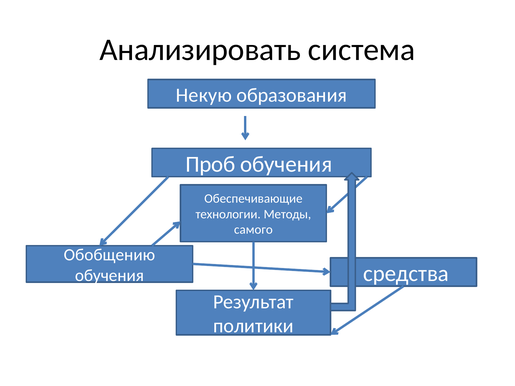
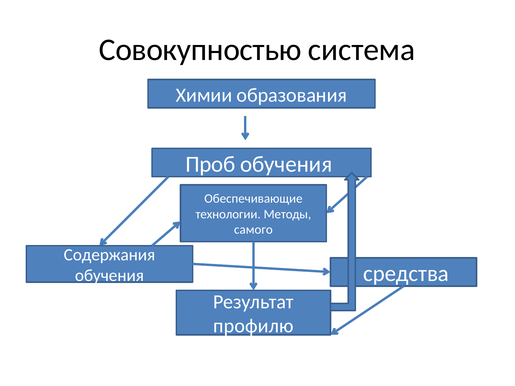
Анализировать: Анализировать -> Совокупностью (200, 50)
Некую: Некую -> Химии (204, 95)
Обобщению: Обобщению -> Содержания (109, 255)
политики: политики -> профилю (253, 326)
